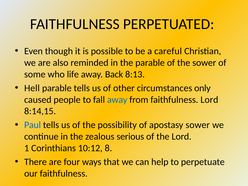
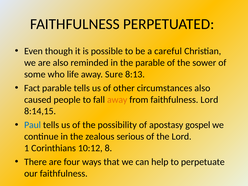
Back: Back -> Sure (114, 74)
Hell: Hell -> Fact (32, 88)
circumstances only: only -> also (202, 88)
away colour: blue -> orange (117, 100)
apostasy sower: sower -> gospel (198, 125)
